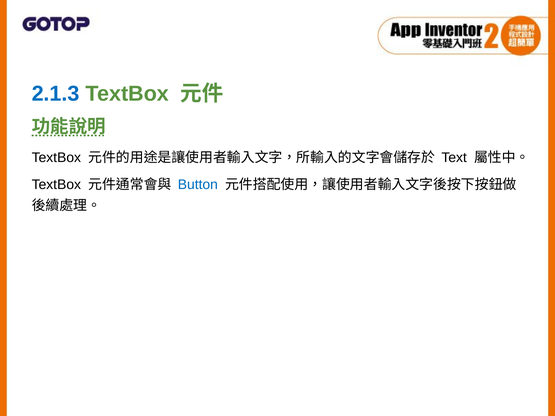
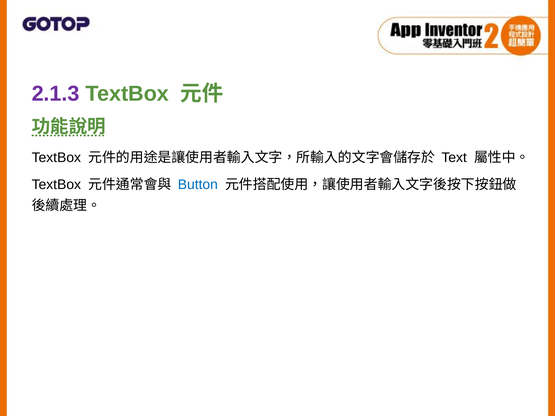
2.1.3 colour: blue -> purple (56, 94)
